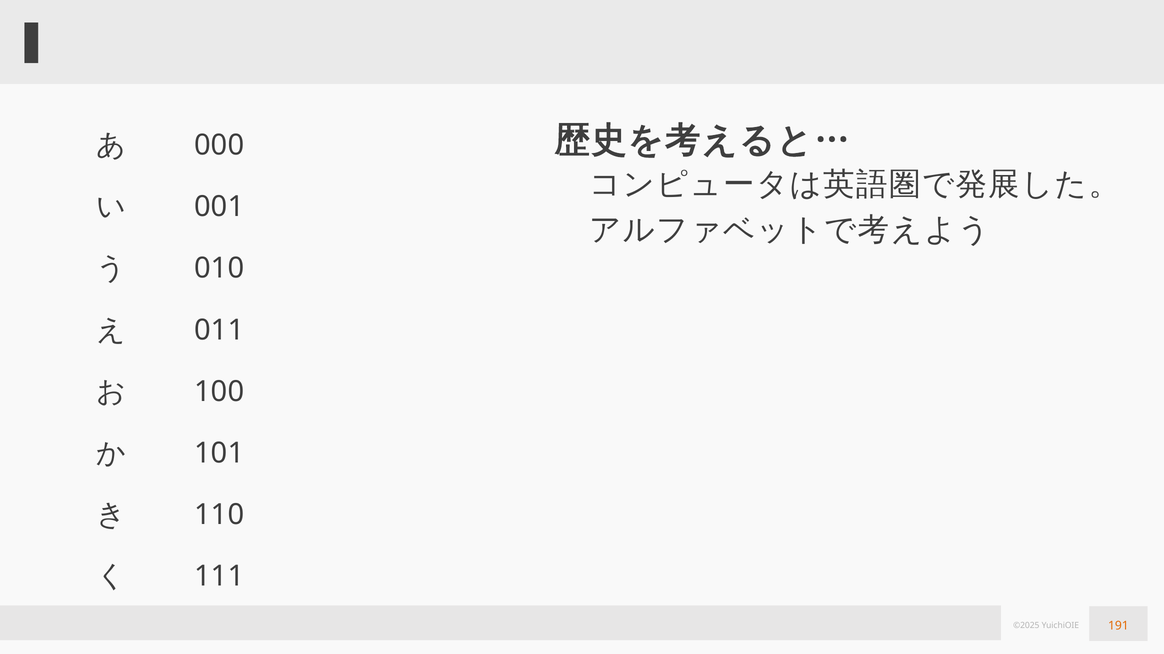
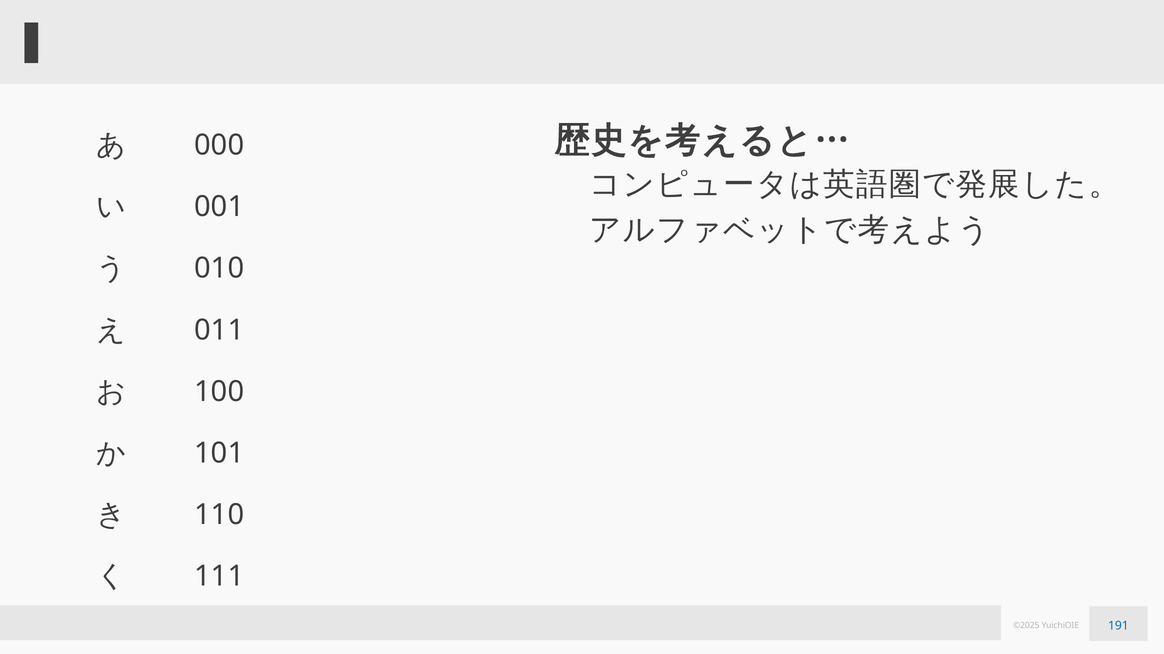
191 colour: orange -> blue (1118, 626)
